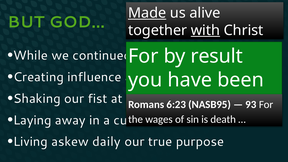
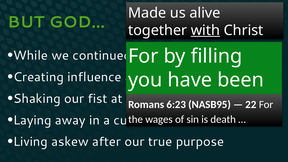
Made underline: present -> none (147, 13)
result: result -> filling (216, 56)
93: 93 -> 22 (251, 104)
daily: daily -> after (107, 142)
